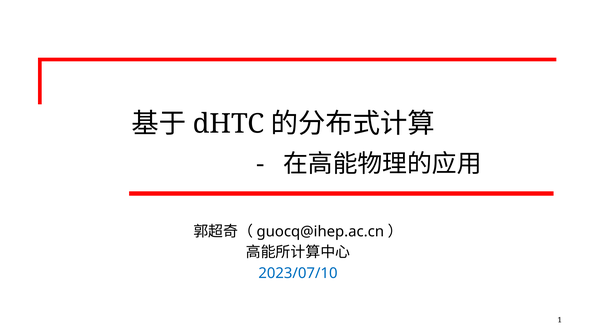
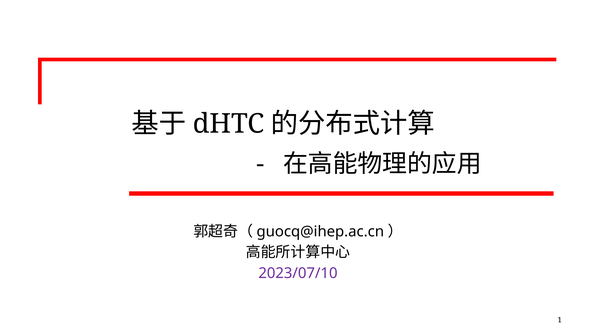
2023/07/10 colour: blue -> purple (298, 273)
